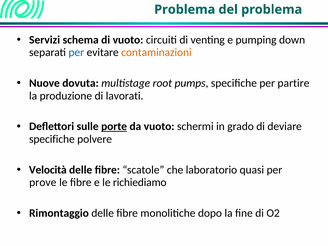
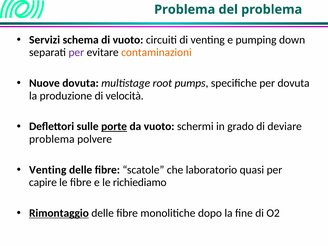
per colour: blue -> purple (76, 52)
per partire: partire -> dovuta (294, 83)
lavorati: lavorati -> velocità (125, 96)
specifiche: specifiche -> problema (52, 139)
Velocità: Velocità -> Venting (48, 170)
prove: prove -> capire (43, 182)
Rimontaggio underline: none -> present (59, 213)
